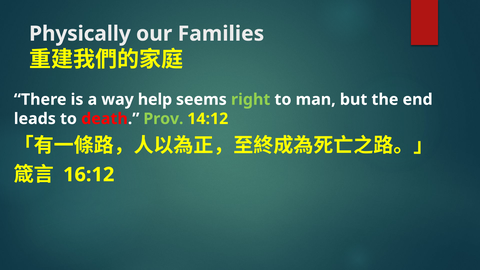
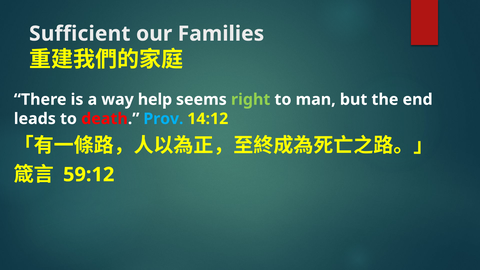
Physically: Physically -> Sufficient (80, 34)
Prov colour: light green -> light blue (163, 119)
16:12: 16:12 -> 59:12 (89, 175)
